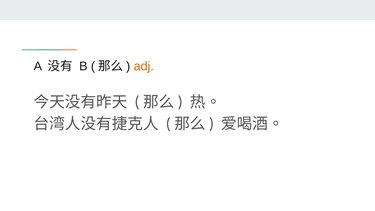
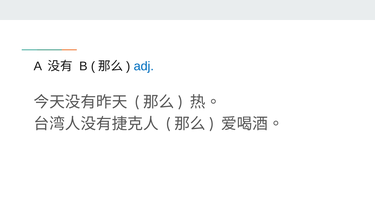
adj colour: orange -> blue (144, 66)
